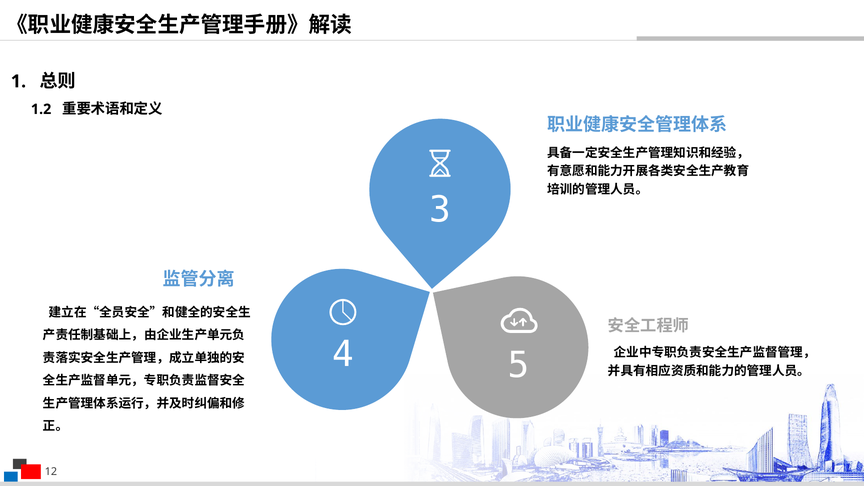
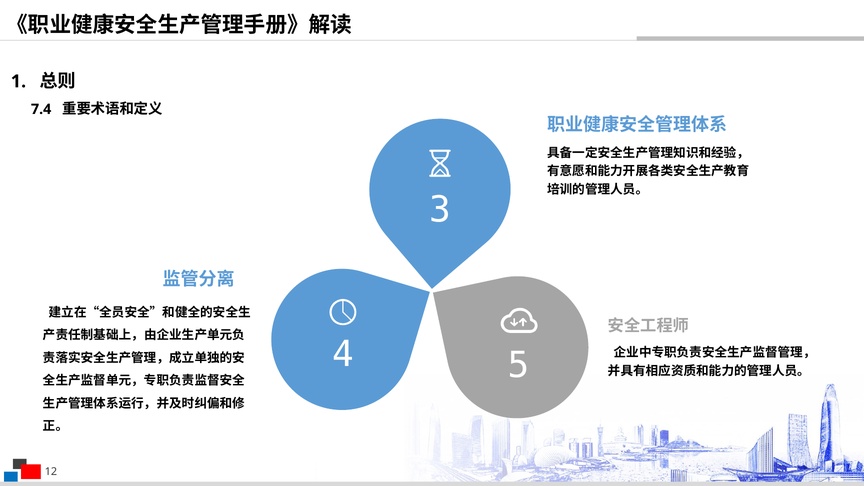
1.2: 1.2 -> 7.4 (41, 109)
